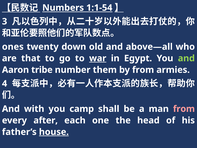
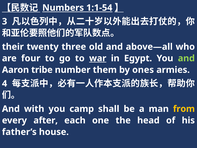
ones: ones -> their (13, 47)
down: down -> three (74, 47)
that: that -> four (31, 58)
by from: from -> ones (143, 70)
from colour: pink -> yellow (184, 109)
house underline: present -> none (54, 132)
